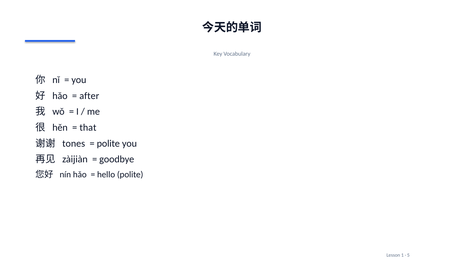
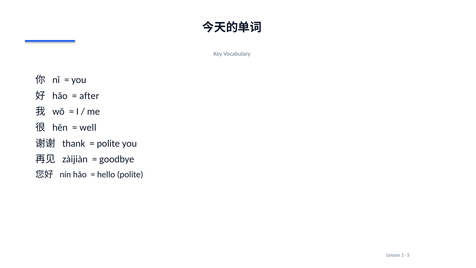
that: that -> well (88, 127)
tones: tones -> thank (74, 143)
